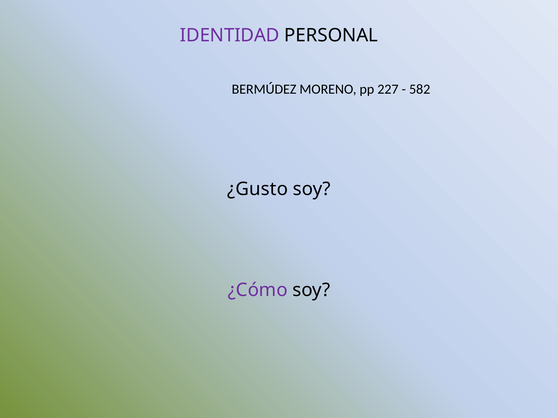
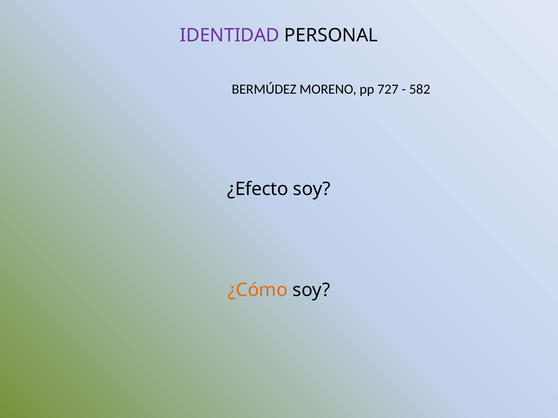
227: 227 -> 727 (388, 89)
¿Gusto: ¿Gusto -> ¿Efecto (258, 189)
¿Cómo colour: purple -> orange (258, 290)
